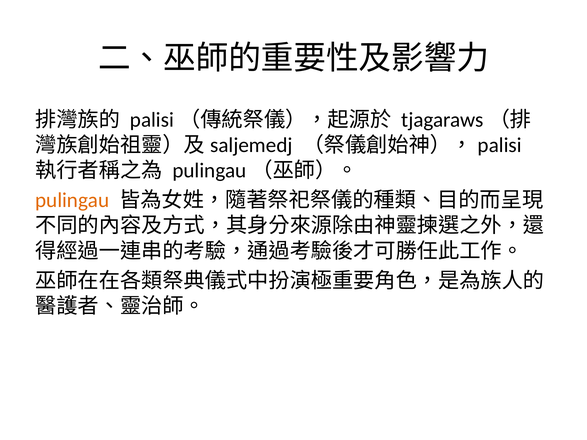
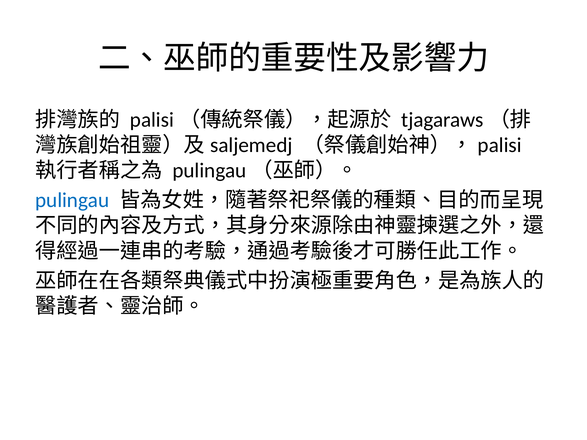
pulingau colour: orange -> blue (72, 200)
